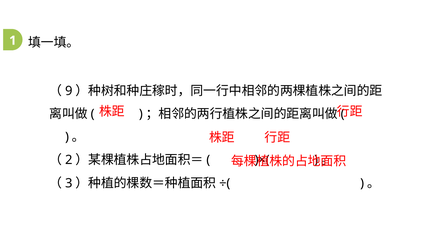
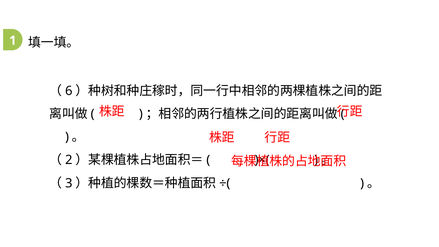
9: 9 -> 6 (69, 91)
